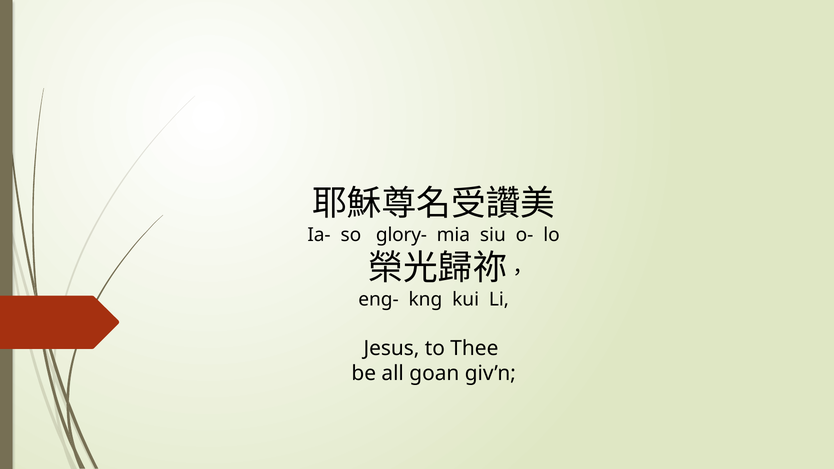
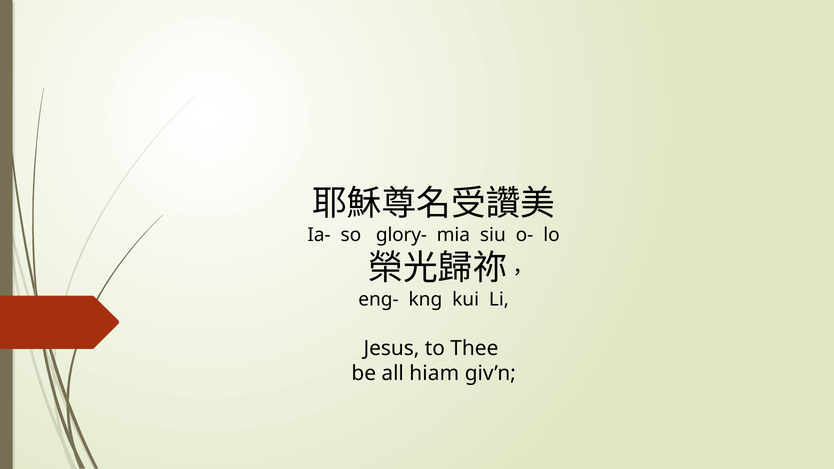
goan: goan -> hiam (434, 374)
